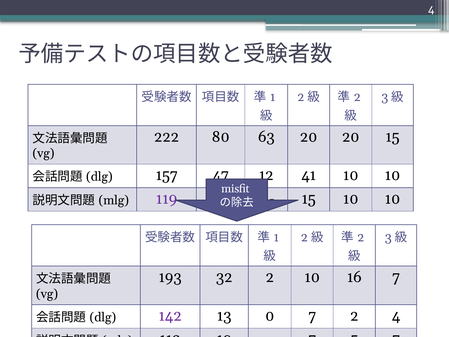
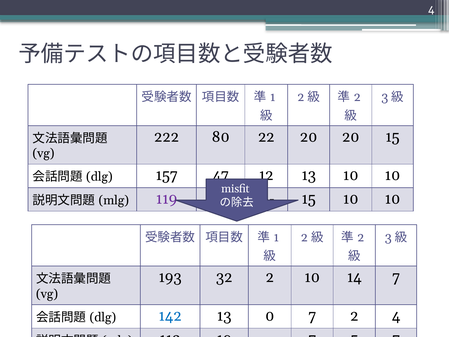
63: 63 -> 22 (266, 137)
41: 41 -> 13 (309, 175)
16: 16 -> 14 (354, 277)
142 colour: purple -> blue (170, 316)
